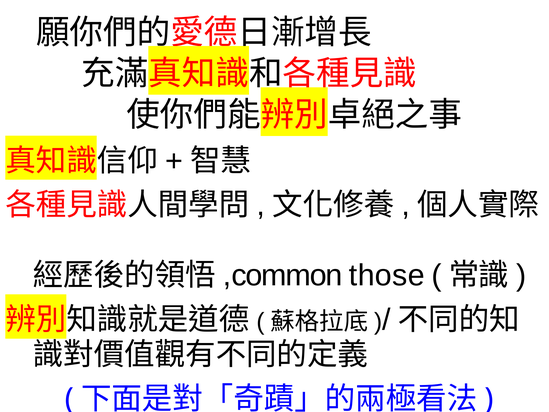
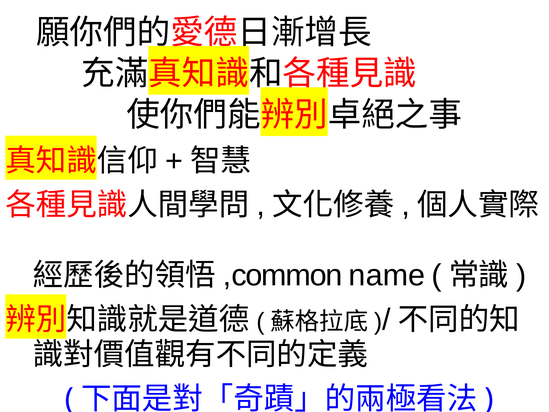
those: those -> name (387, 275)
